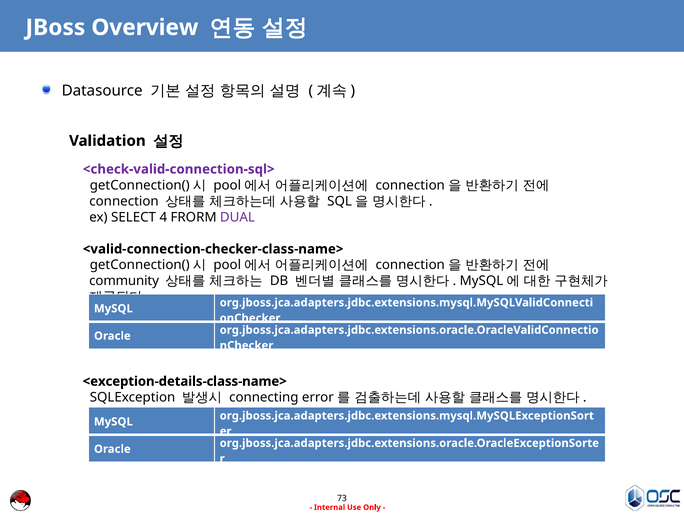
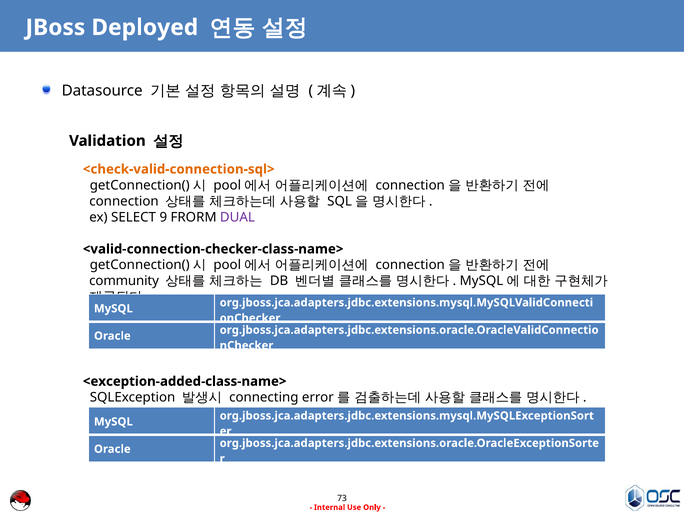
Overview: Overview -> Deployed (145, 27)
<check-valid-connection-sql> colour: purple -> orange (179, 169)
4: 4 -> 9 (163, 217)
<exception-details-class-name>: <exception-details-class-name> -> <exception-added-class-name> (185, 381)
